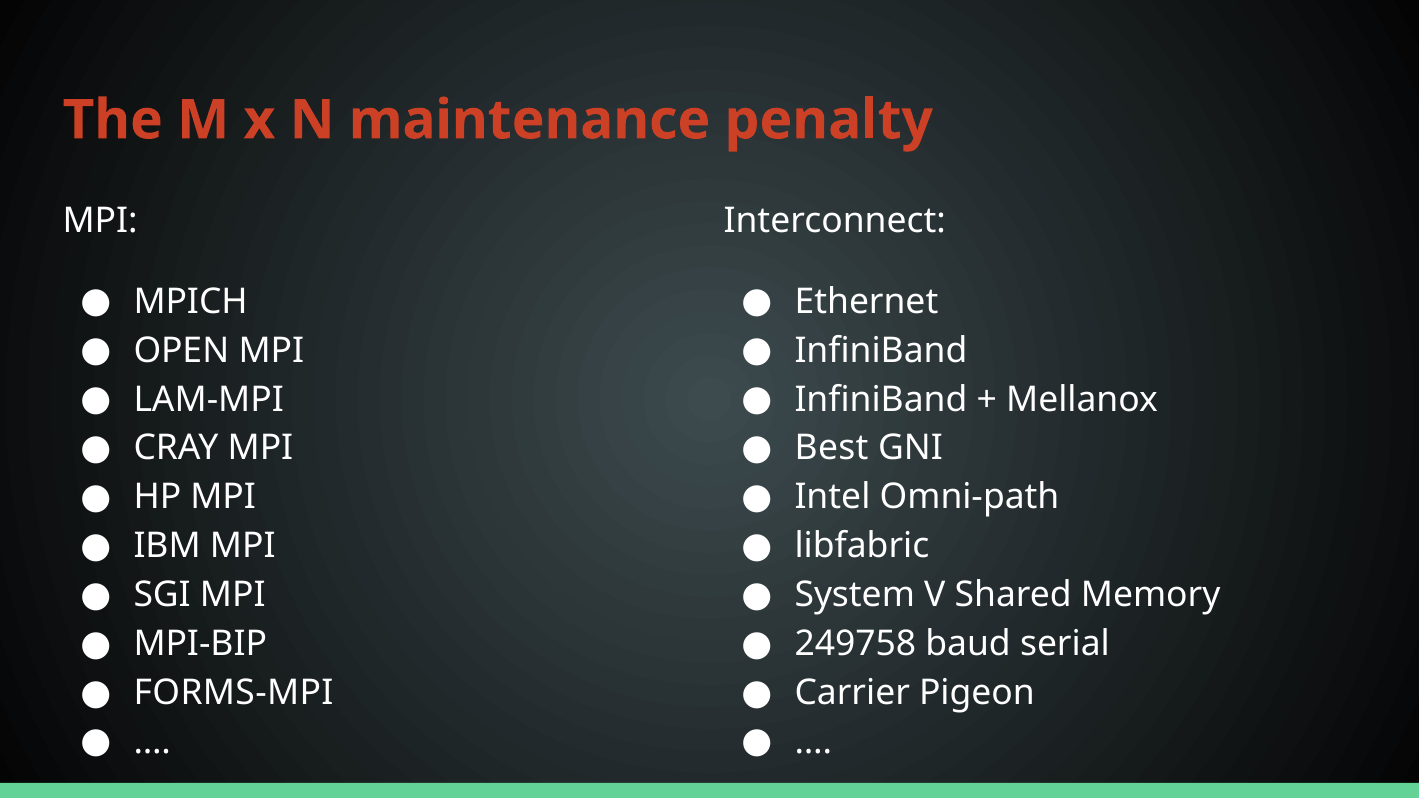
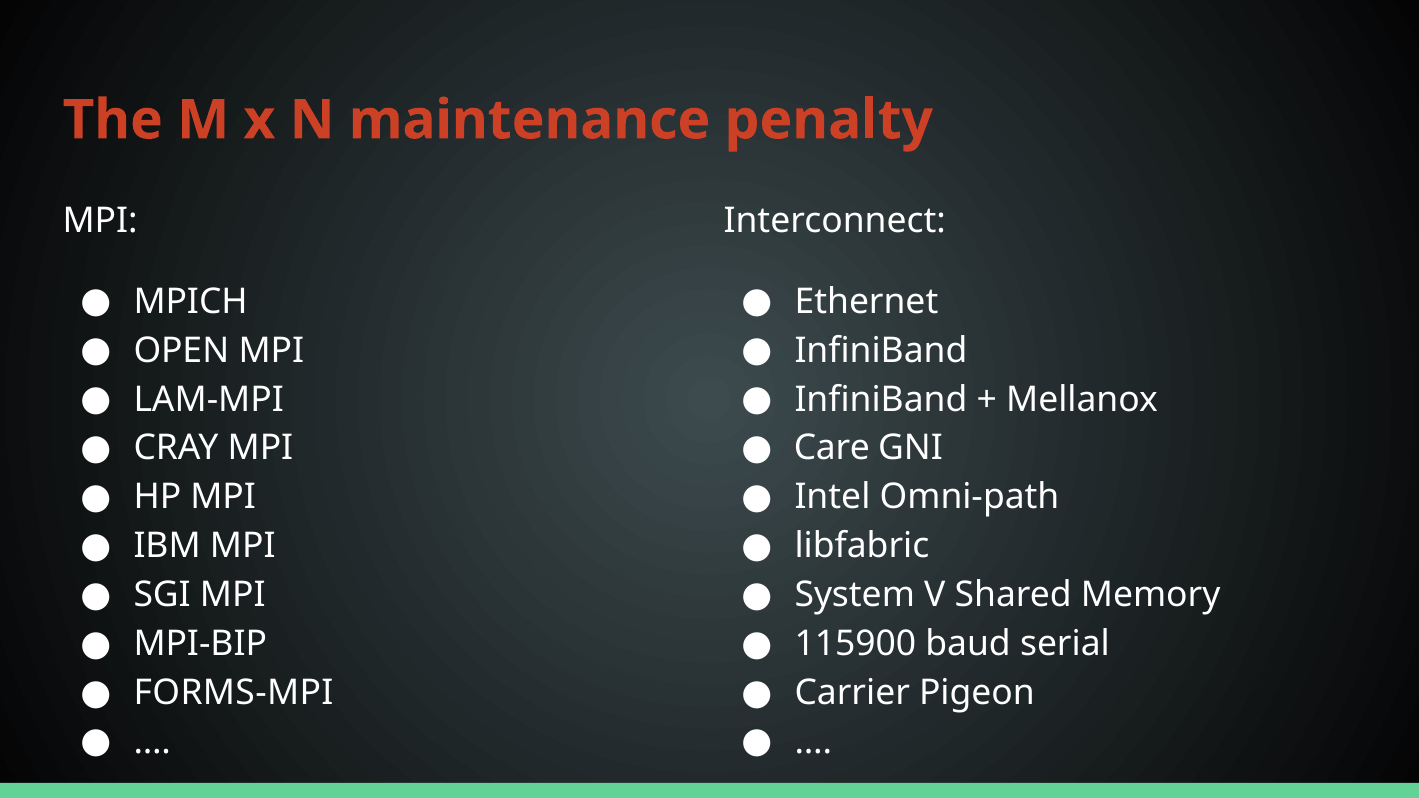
Best: Best -> Care (832, 448)
249758: 249758 -> 115900 (855, 644)
